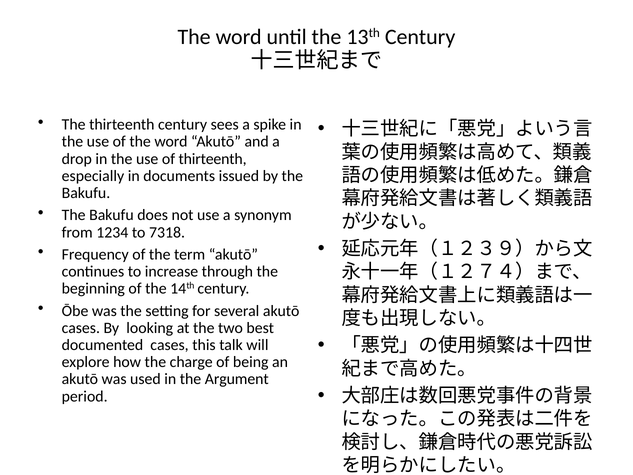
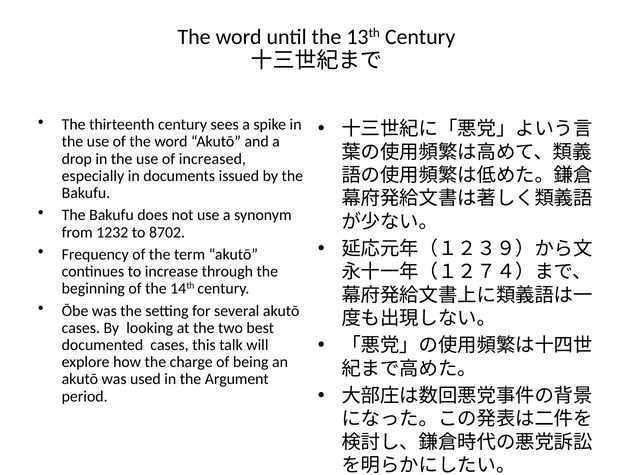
of thirteenth: thirteenth -> increased (212, 159)
1234: 1234 -> 1232 (112, 232)
7318: 7318 -> 8702 (167, 232)
